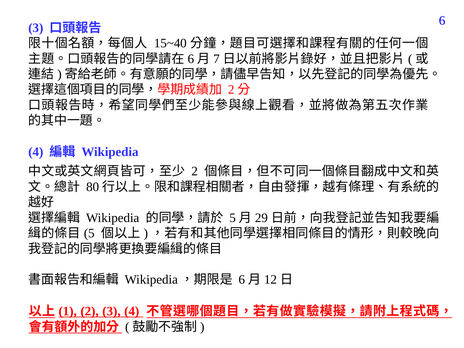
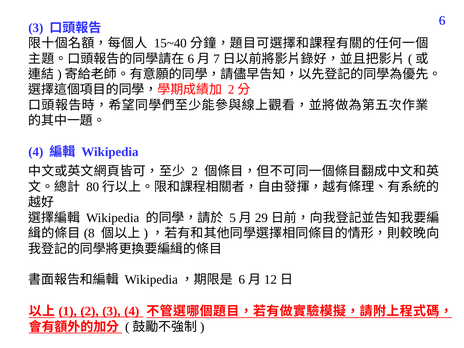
5: 5 -> 8 (89, 233)
